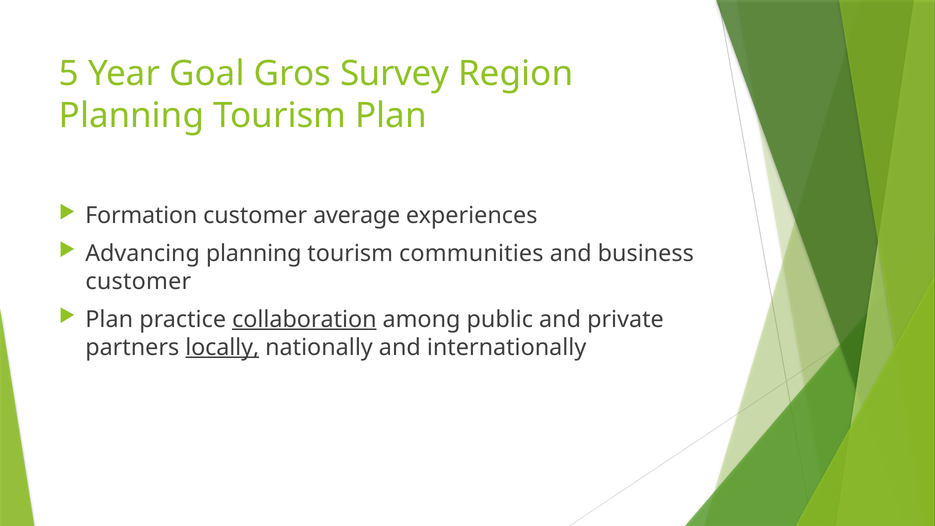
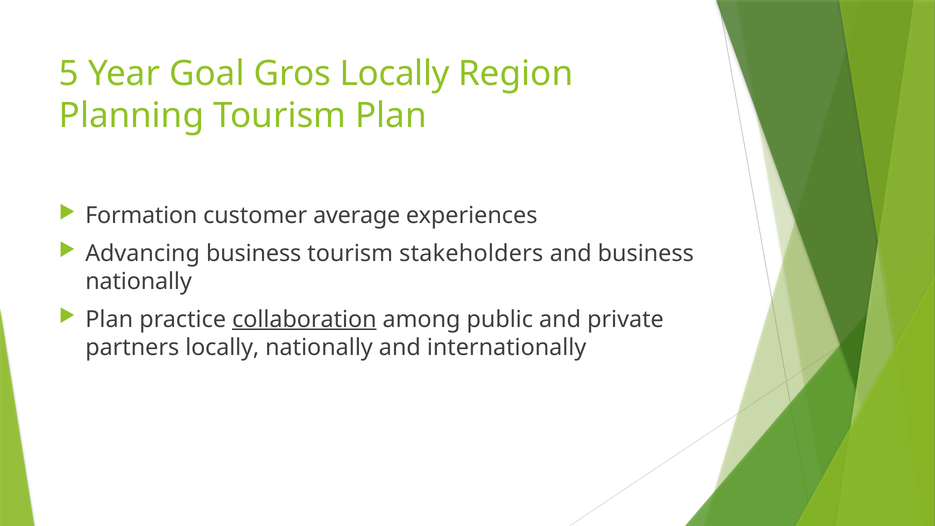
Gros Survey: Survey -> Locally (395, 74)
Advancing planning: planning -> business (254, 253)
communities: communities -> stakeholders (471, 253)
customer: customer -> nationally (139, 282)
locally underline: present -> none (222, 347)
